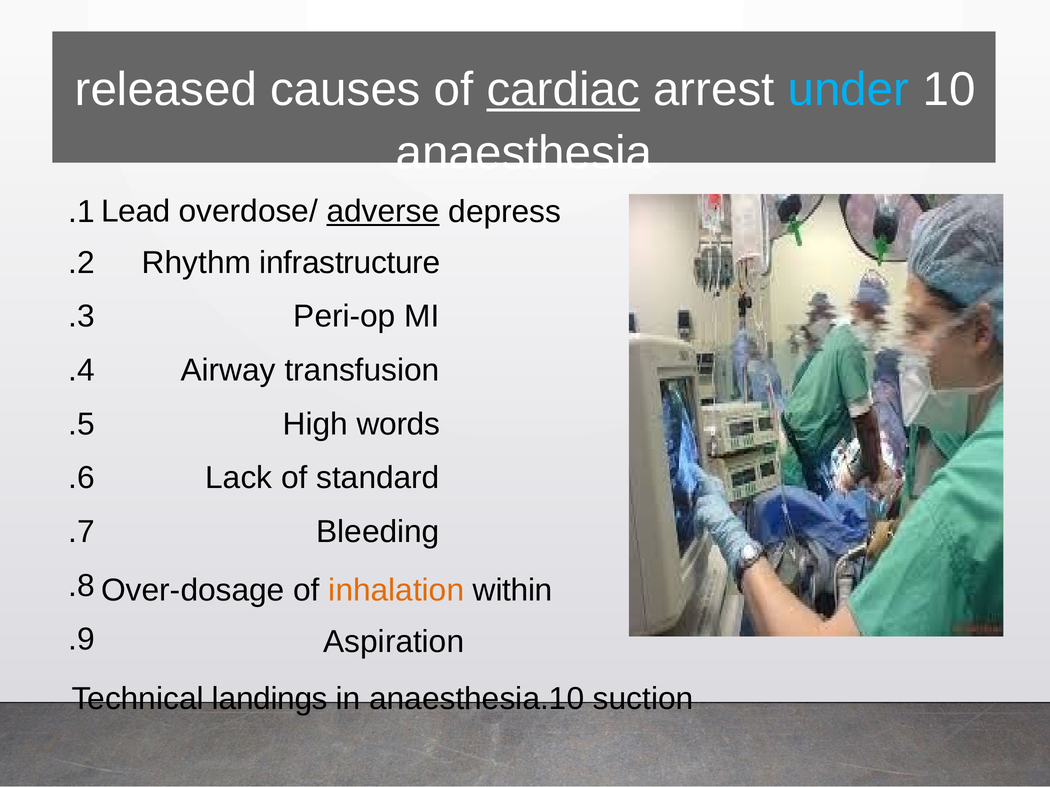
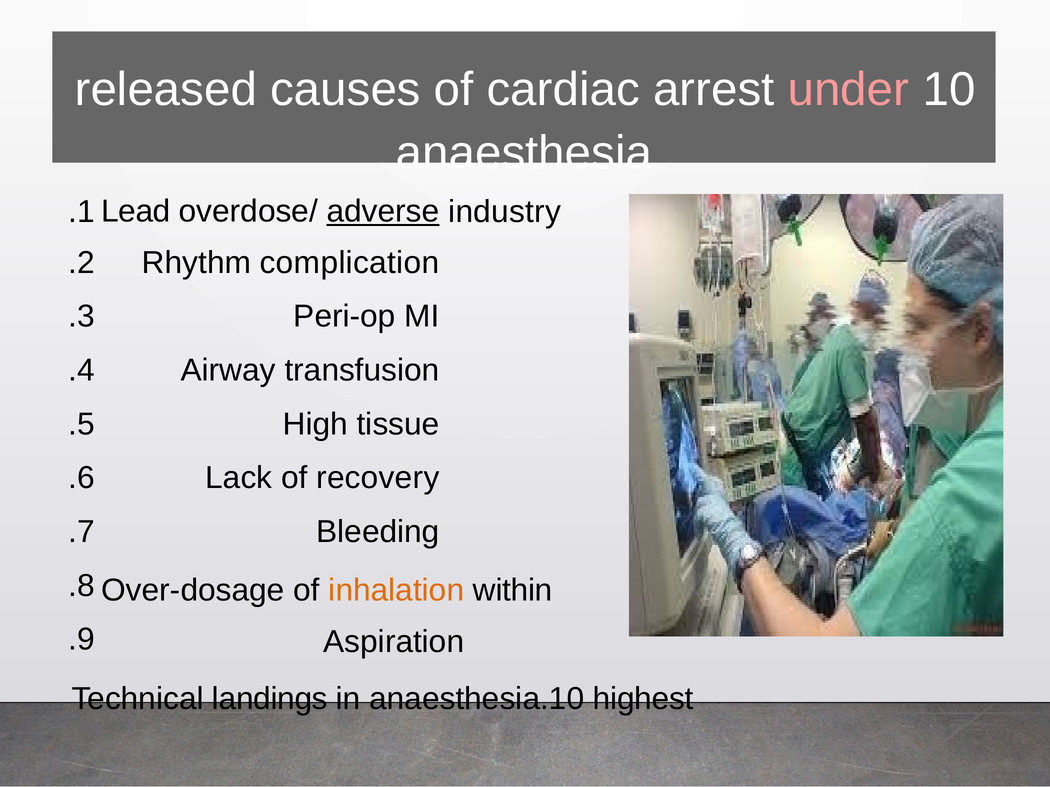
cardiac underline: present -> none (563, 90)
under colour: light blue -> pink (848, 90)
depress: depress -> industry (505, 212)
infrastructure: infrastructure -> complication (350, 263)
words: words -> tissue (398, 424)
standard: standard -> recovery (378, 478)
suction: suction -> highest (643, 699)
